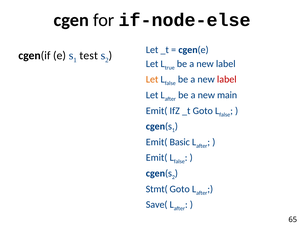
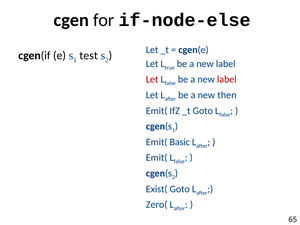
Let colour: orange -> red (152, 79)
main: main -> then (227, 95)
Stmt(: Stmt( -> Exist( (157, 189)
Save(: Save( -> Zero( (157, 205)
